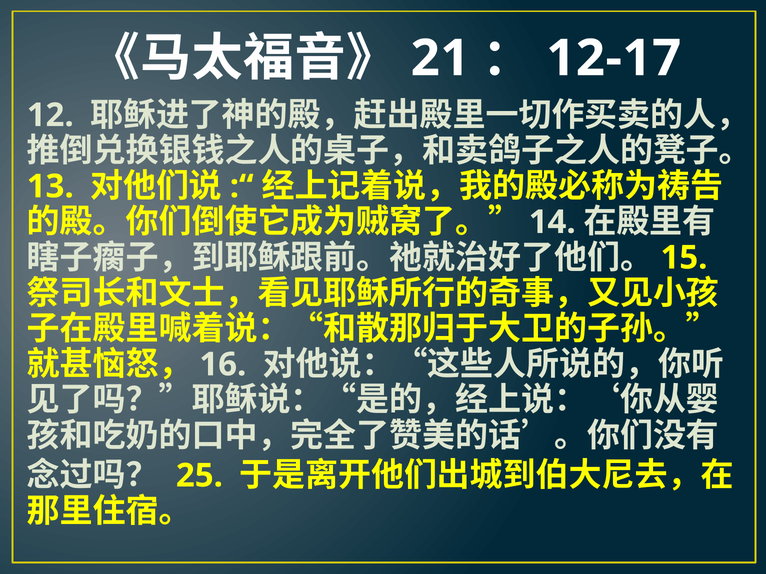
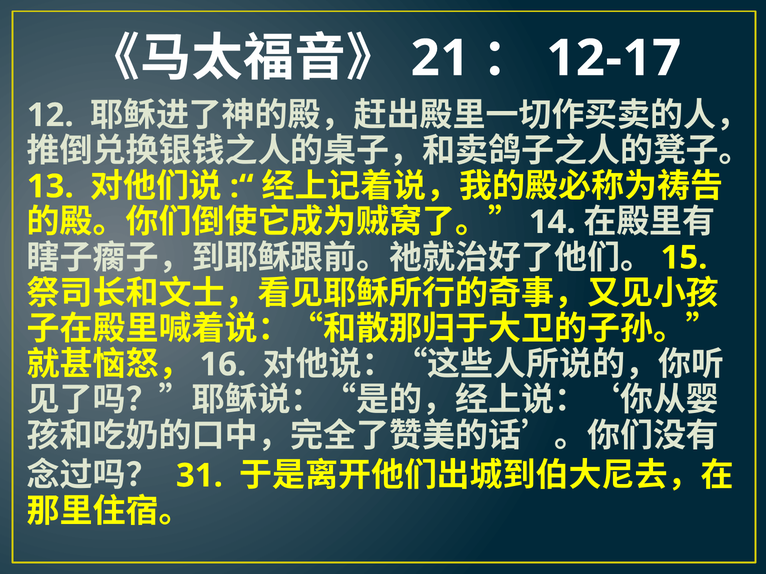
25: 25 -> 31 (199, 476)
